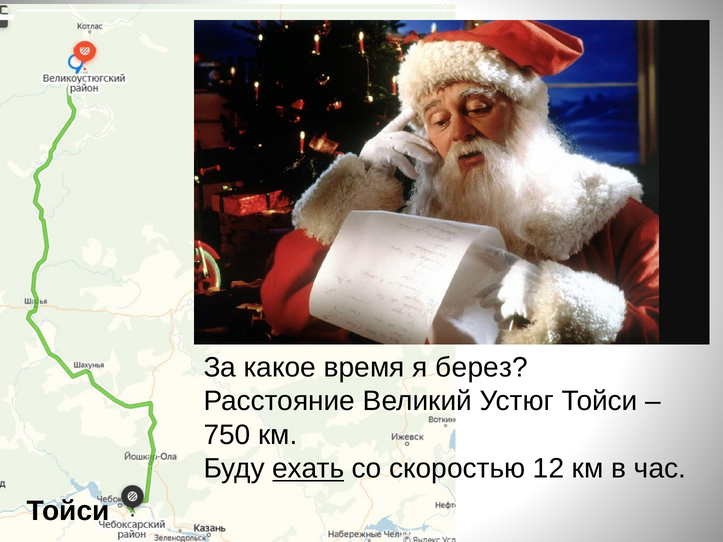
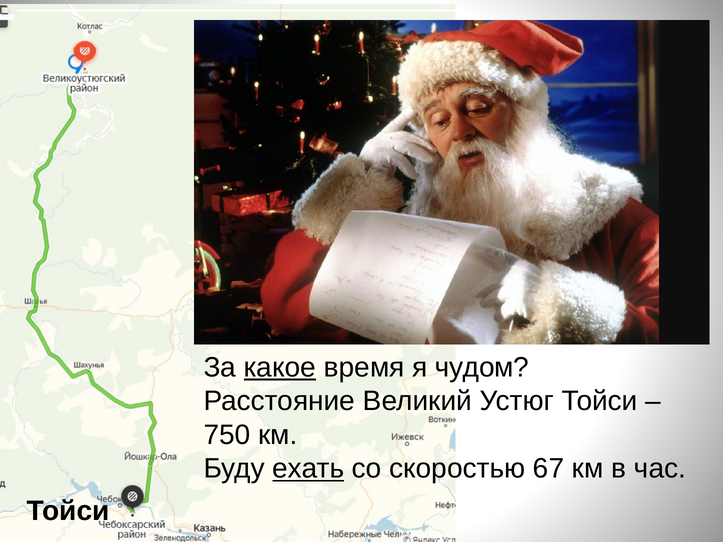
какое underline: none -> present (280, 368)
берез: берез -> чудом (482, 368)
12: 12 -> 67 (549, 469)
